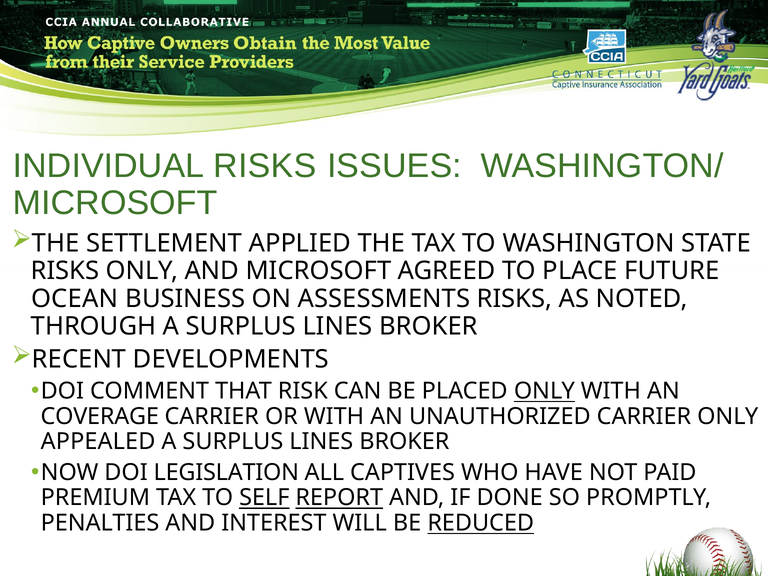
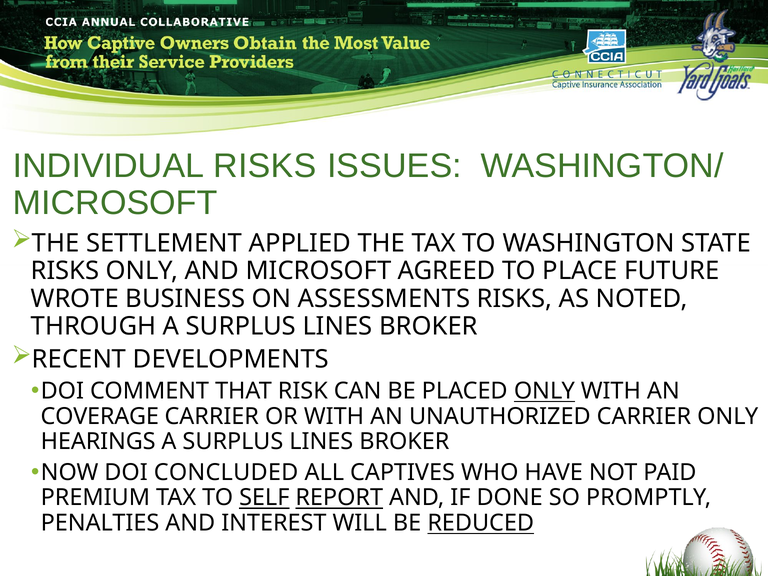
OCEAN: OCEAN -> WROTE (75, 299)
APPEALED: APPEALED -> HEARINGS (98, 442)
LEGISLATION: LEGISLATION -> CONCLUDED (226, 472)
